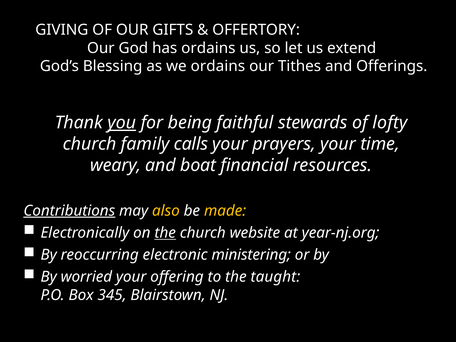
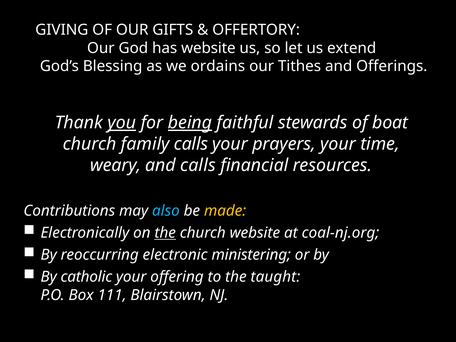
has ordains: ordains -> website (208, 48)
being underline: none -> present (190, 123)
lofty: lofty -> boat (390, 123)
and boat: boat -> calls (198, 165)
Contributions underline: present -> none (69, 211)
also colour: yellow -> light blue (166, 211)
year-nj.org: year-nj.org -> coal-nj.org (341, 233)
worried: worried -> catholic (86, 277)
345: 345 -> 111 (112, 295)
